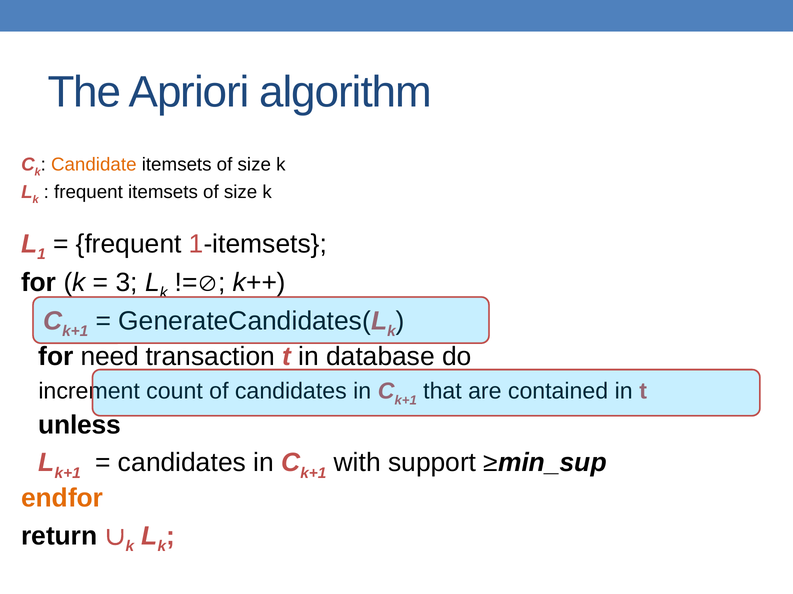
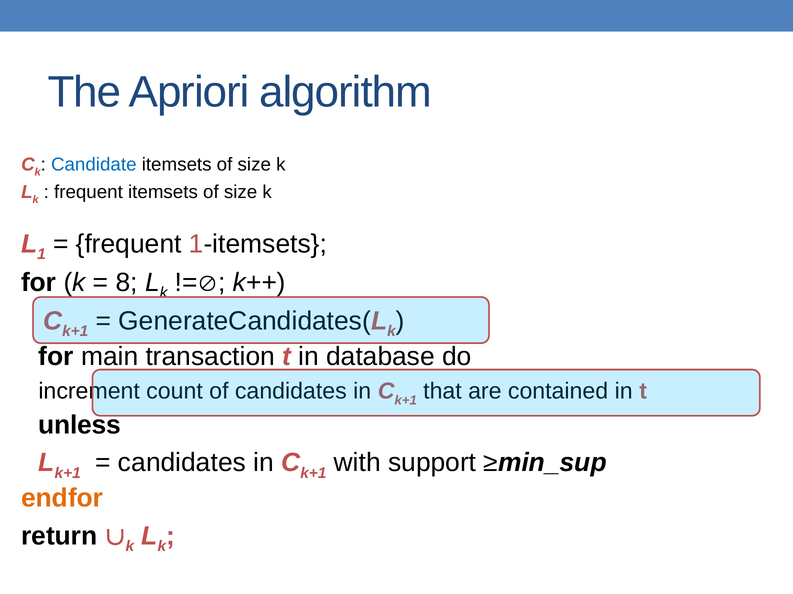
Candidate colour: orange -> blue (94, 165)
3: 3 -> 8 (127, 283)
need: need -> main (110, 357)
